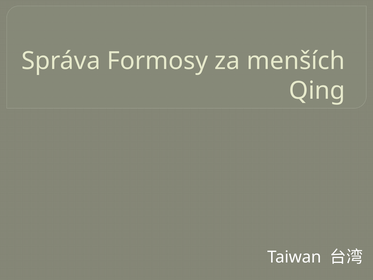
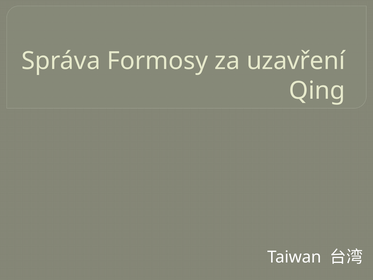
menších: menších -> uzavření (296, 61)
